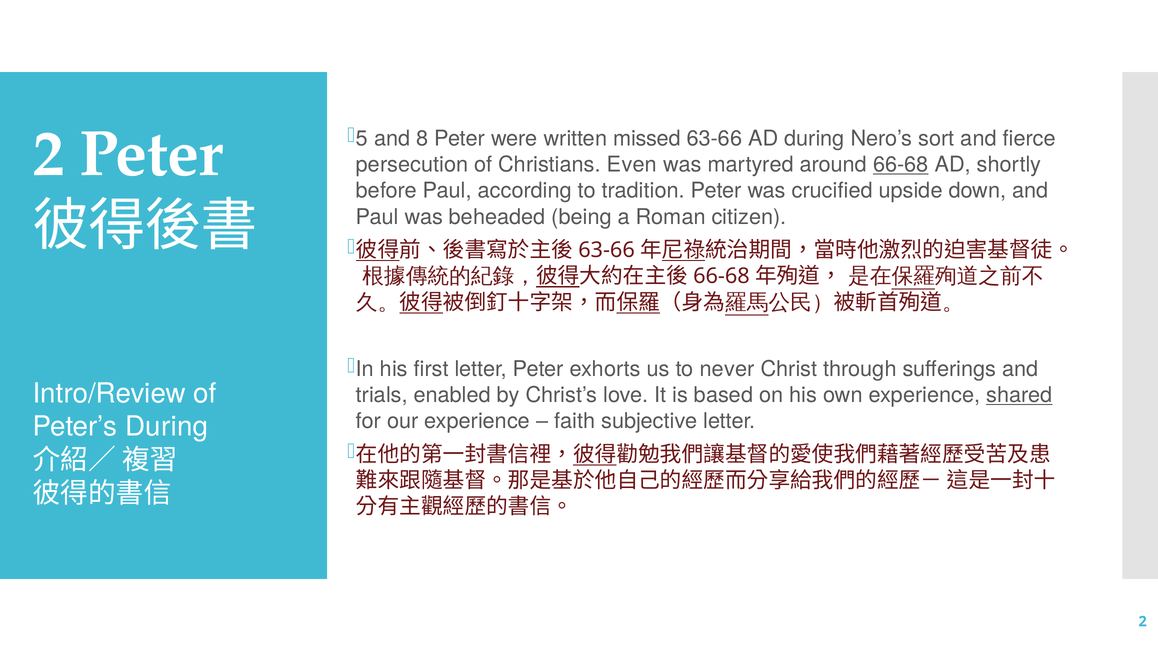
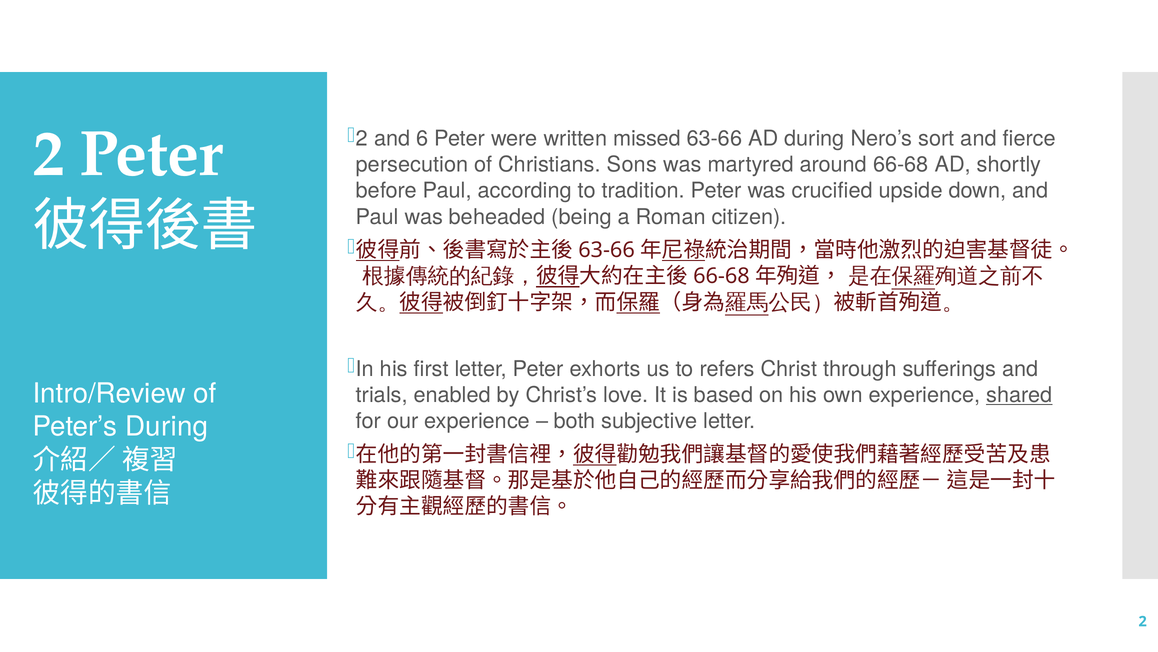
5: 5 -> 2 (362, 139)
8: 8 -> 6 (422, 139)
Even: Even -> Sons (632, 165)
66-68 underline: present -> none (901, 165)
never: never -> refers (727, 369)
faith: faith -> both (575, 421)
